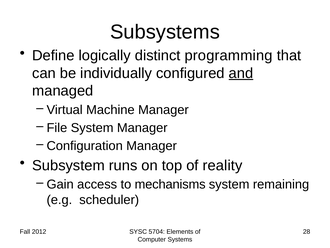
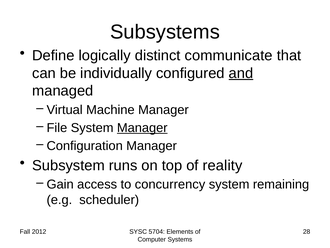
programming: programming -> communicate (229, 55)
Manager underline: none -> present (142, 128)
mechanisms: mechanisms -> concurrency (170, 184)
